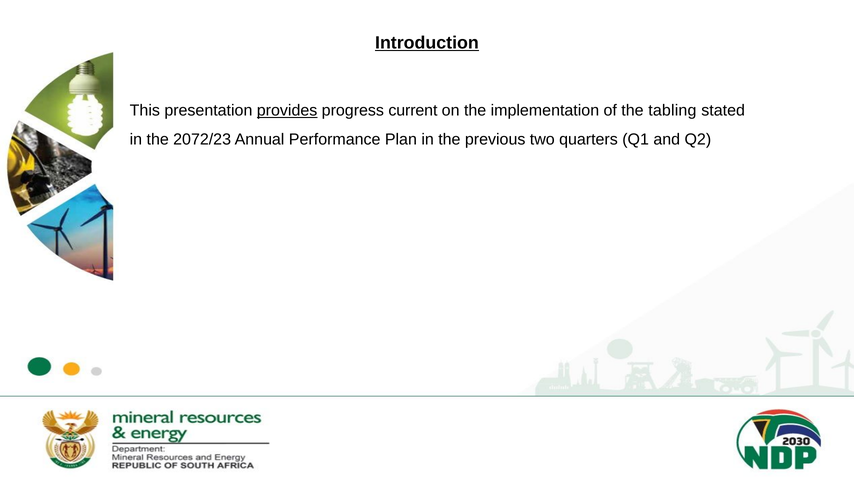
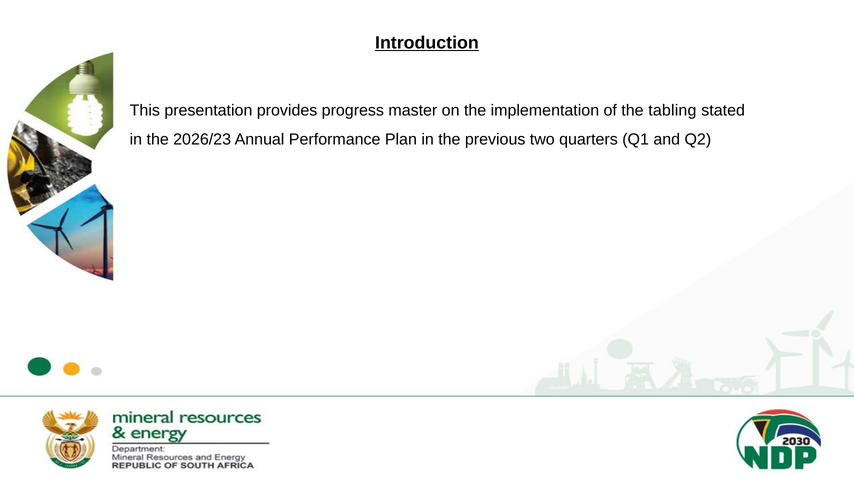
provides underline: present -> none (287, 111)
current: current -> master (413, 111)
2072/23: 2072/23 -> 2026/23 (202, 139)
